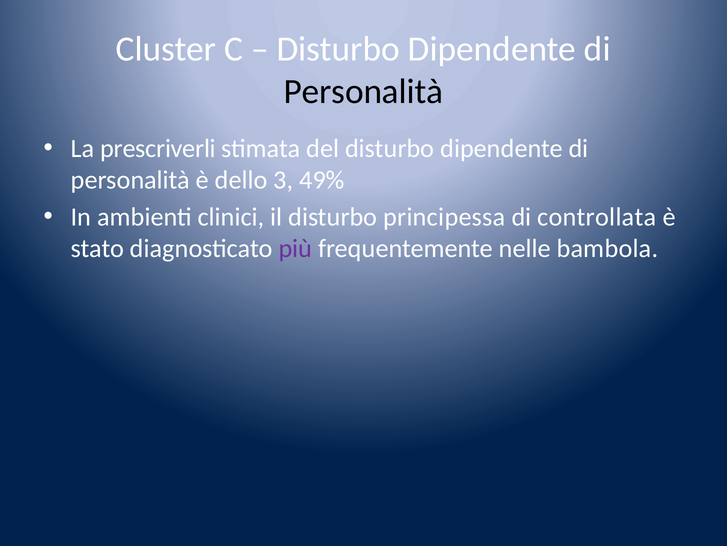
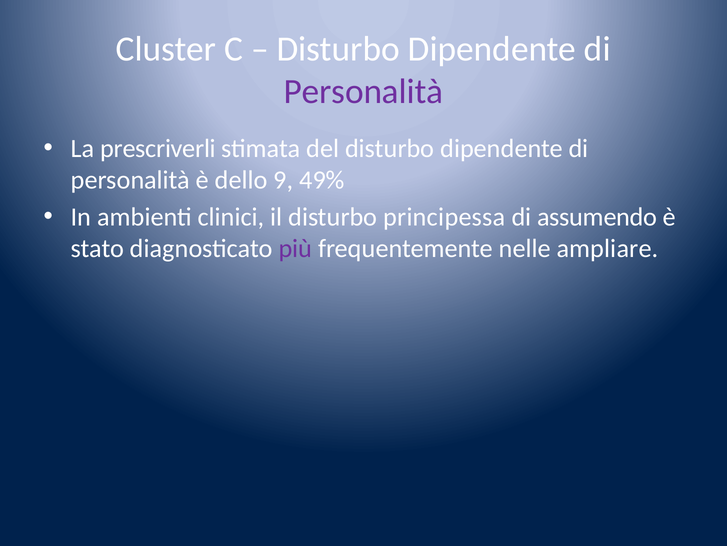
Personalità colour: black -> purple (363, 92)
3: 3 -> 9 (283, 180)
controllata: controllata -> assumendo (597, 217)
bambola: bambola -> ampliare (608, 248)
